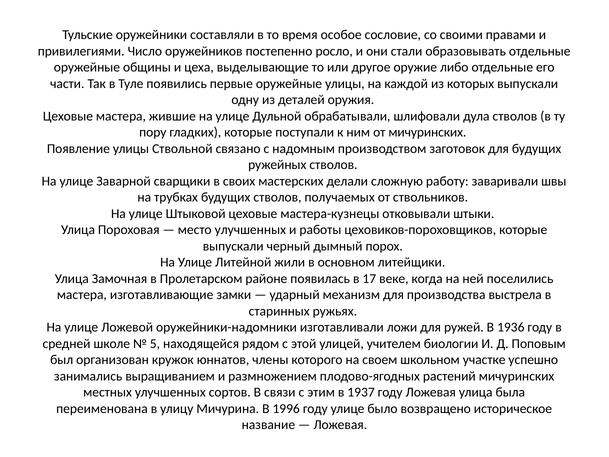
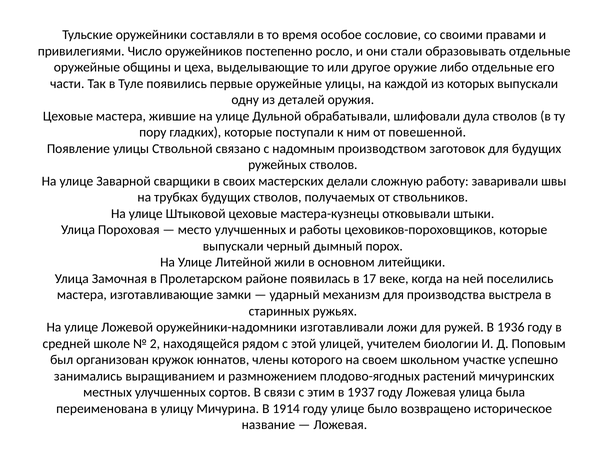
от мичуринских: мичуринских -> повешенной (427, 132)
5: 5 -> 2 (155, 343)
1996: 1996 -> 1914 (286, 408)
